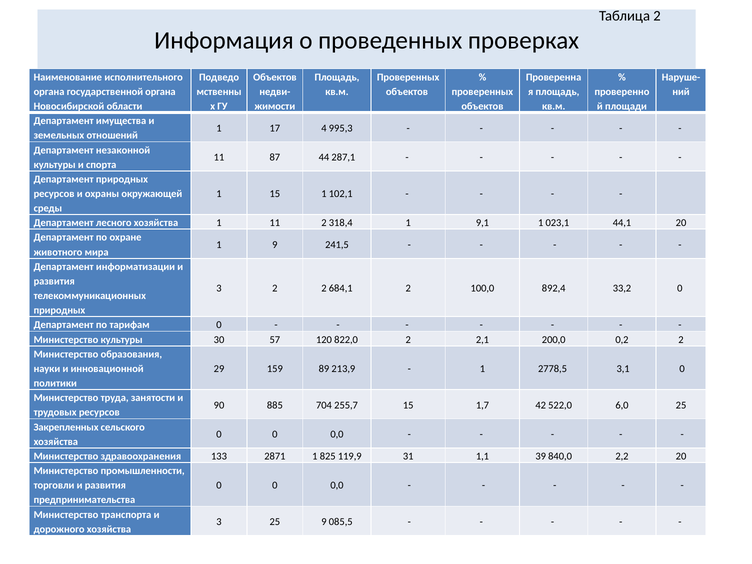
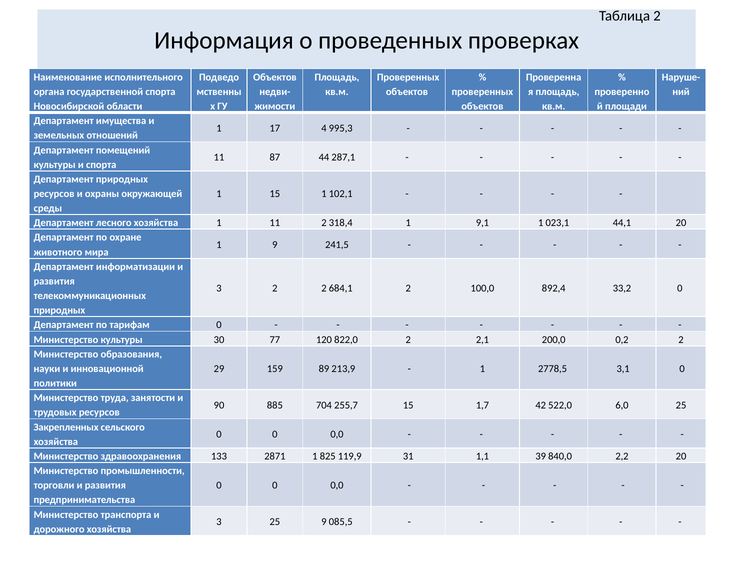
государственной органа: органа -> спорта (160, 92)
незаконной: незаконной -> помещений (123, 150)
57: 57 -> 77 (275, 340)
